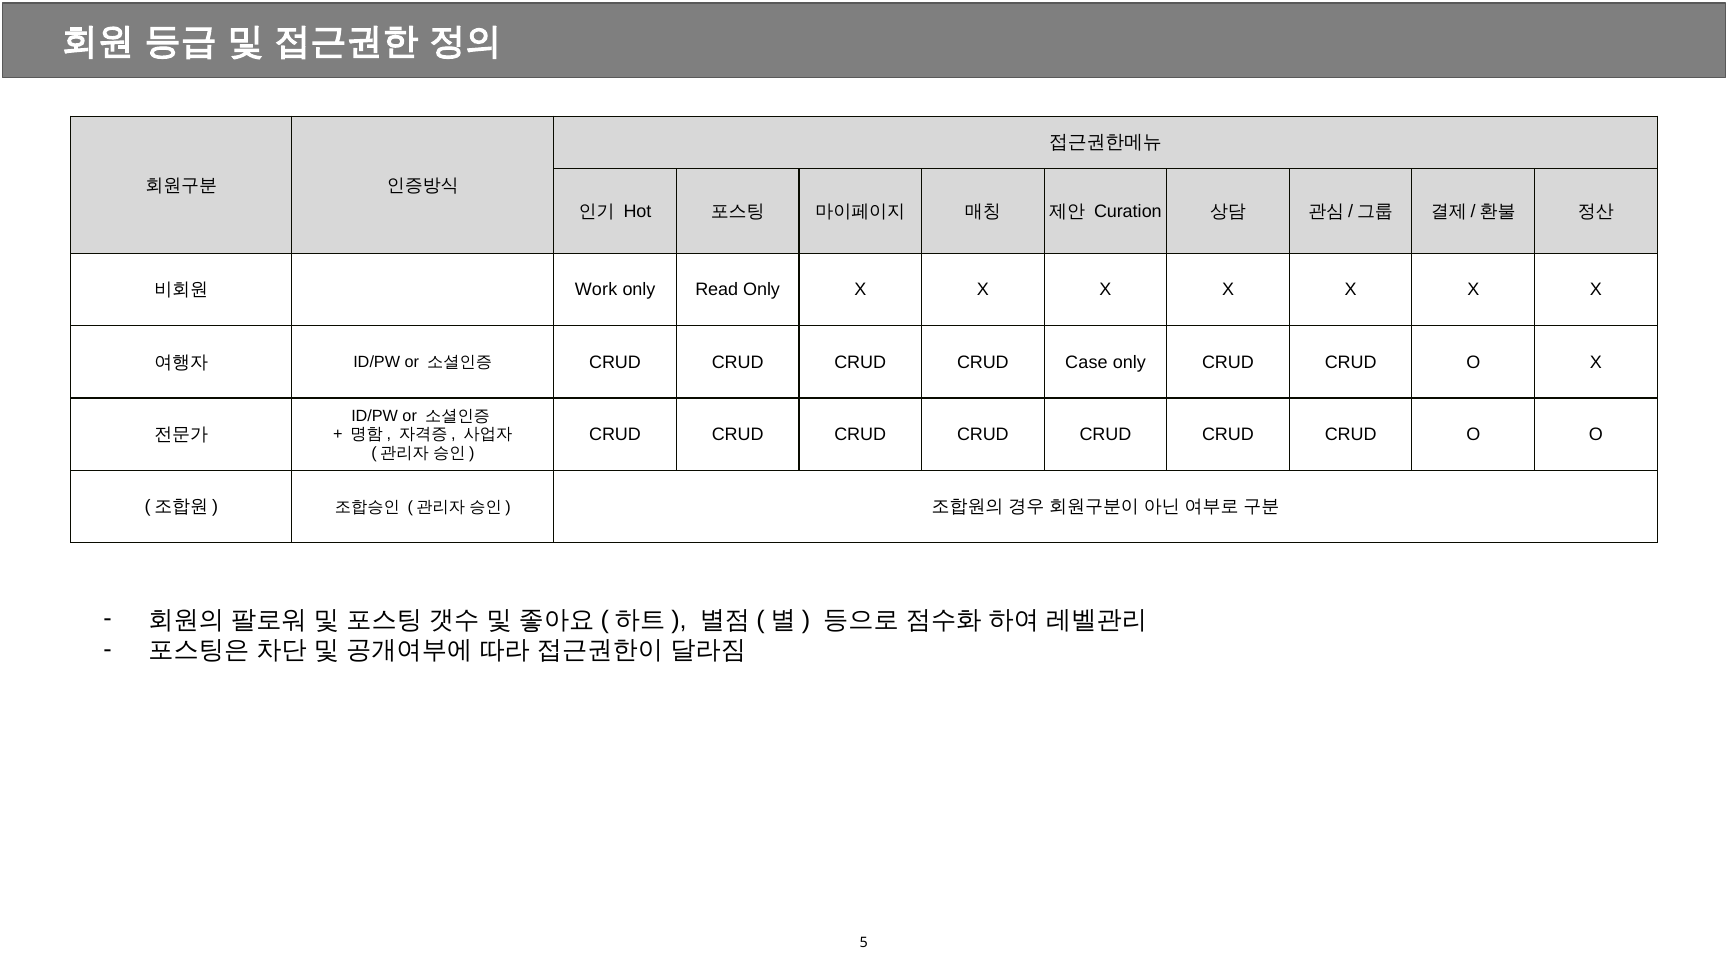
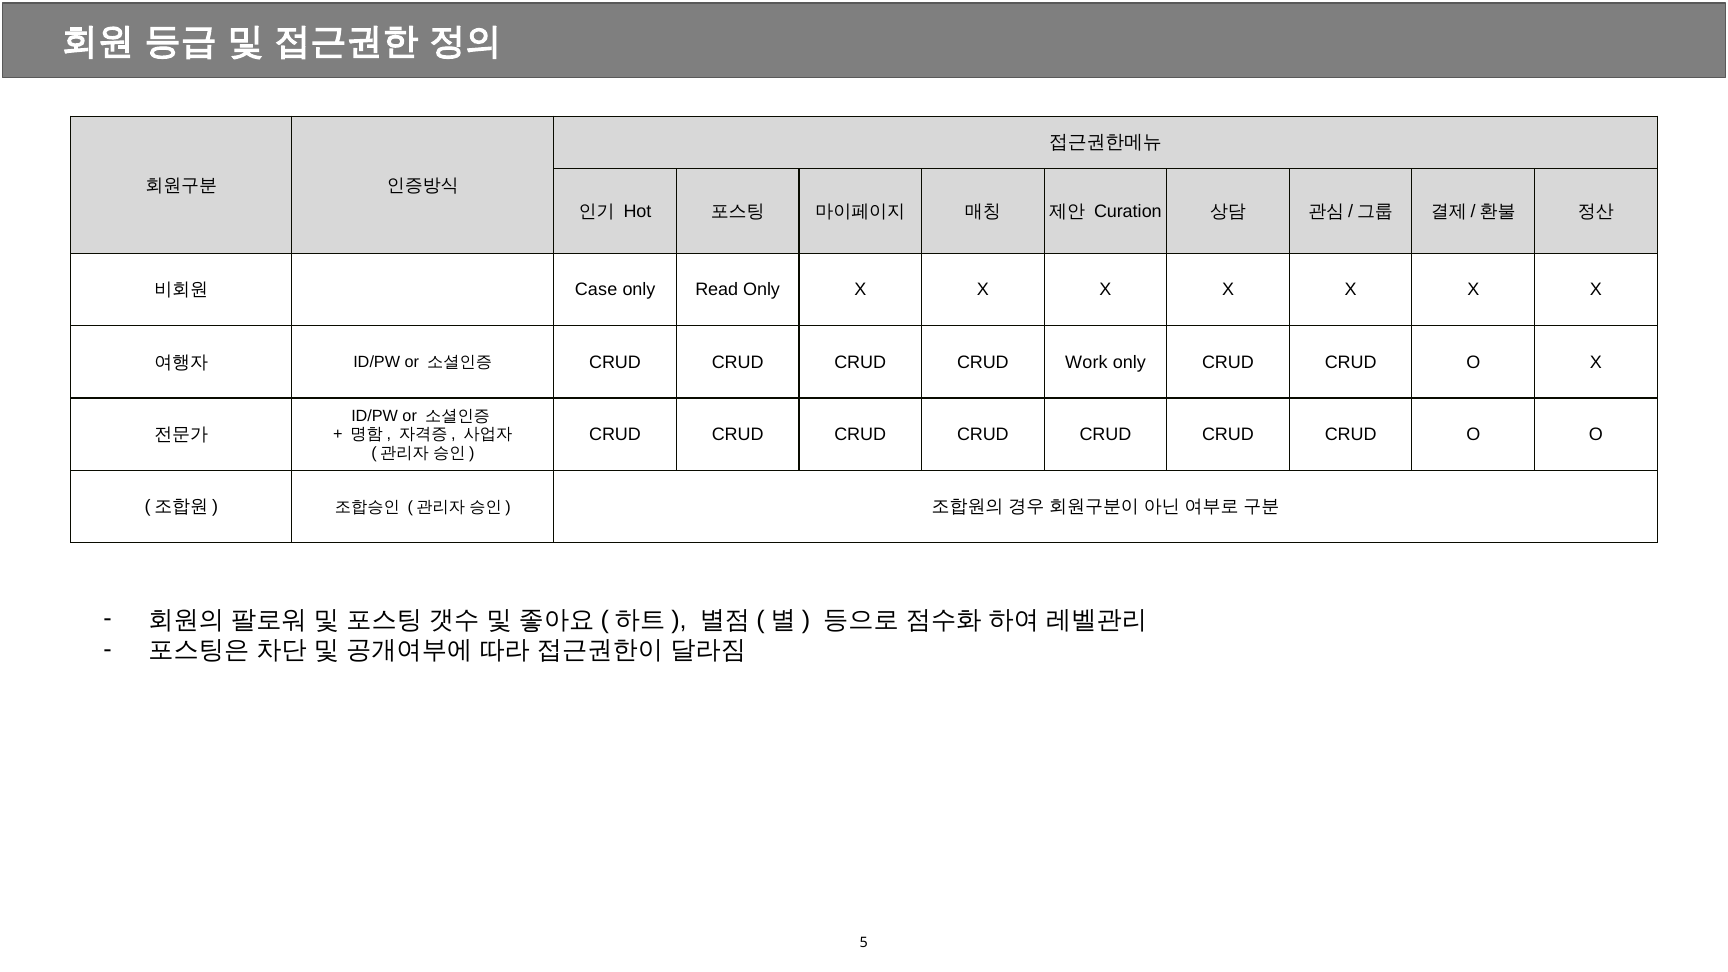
Work: Work -> Case (596, 290)
Case: Case -> Work (1086, 362)
